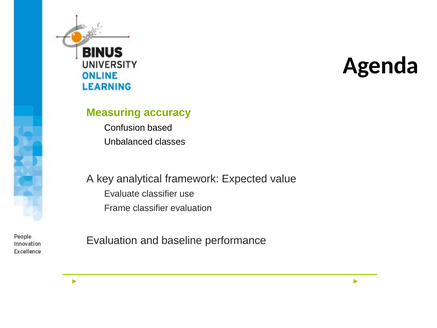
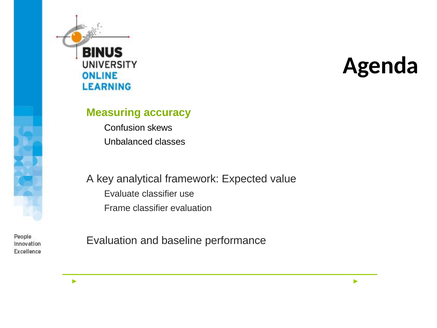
based: based -> skews (160, 128)
